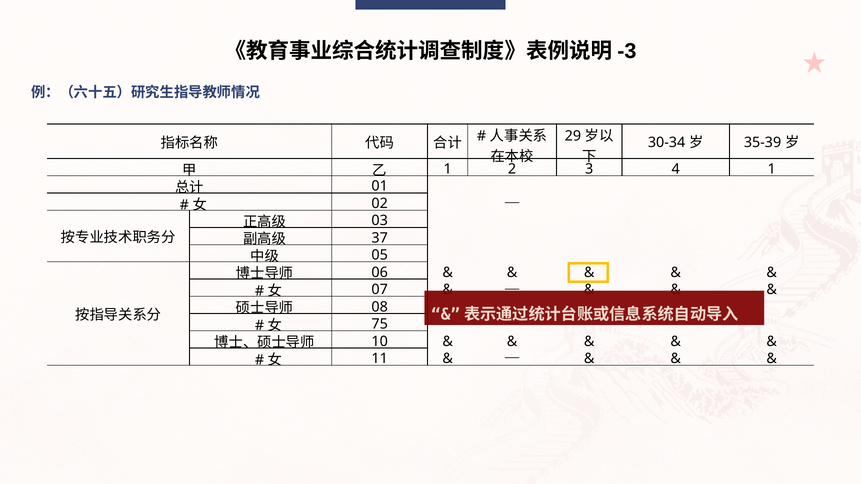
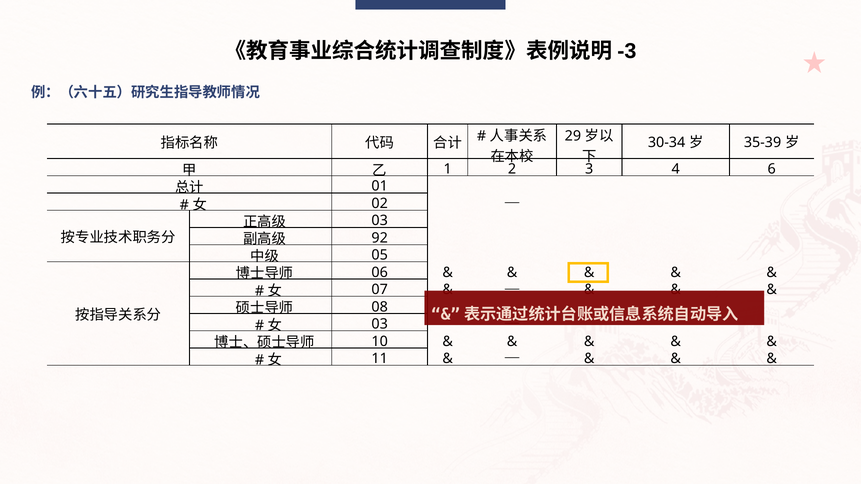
4 1: 1 -> 6 (772, 169)
37: 37 -> 92 (380, 238)
75: 75 -> 03 (380, 324)
